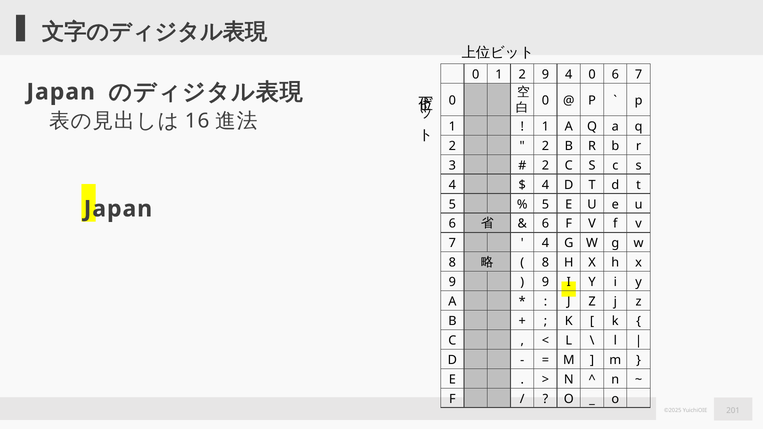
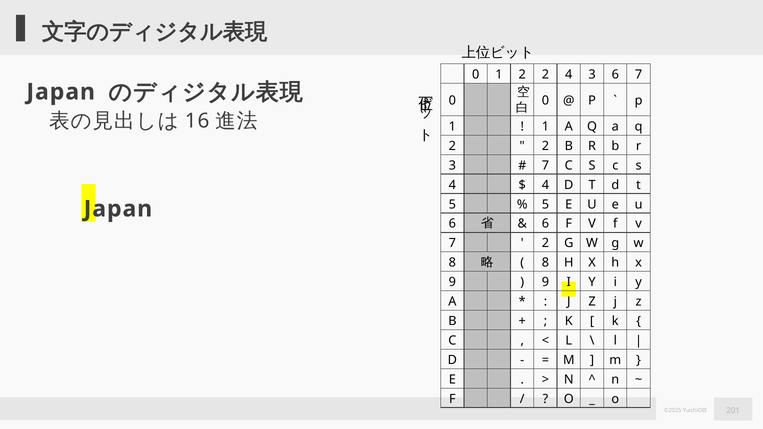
2 9: 9 -> 2 (545, 74)
4 0: 0 -> 3 (592, 74)
2: 2 -> 7 (545, 165)
4: 4 -> 2 (545, 243)
